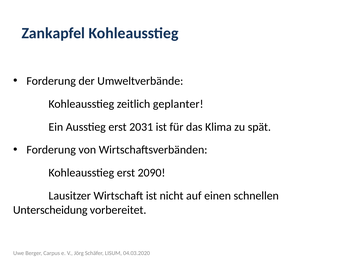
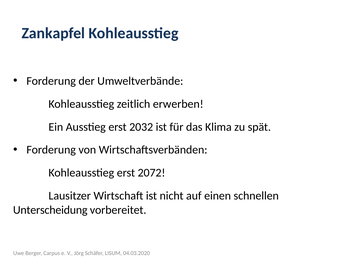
geplanter: geplanter -> erwerben (178, 104)
2031: 2031 -> 2032 (141, 127)
2090: 2090 -> 2072 (151, 173)
